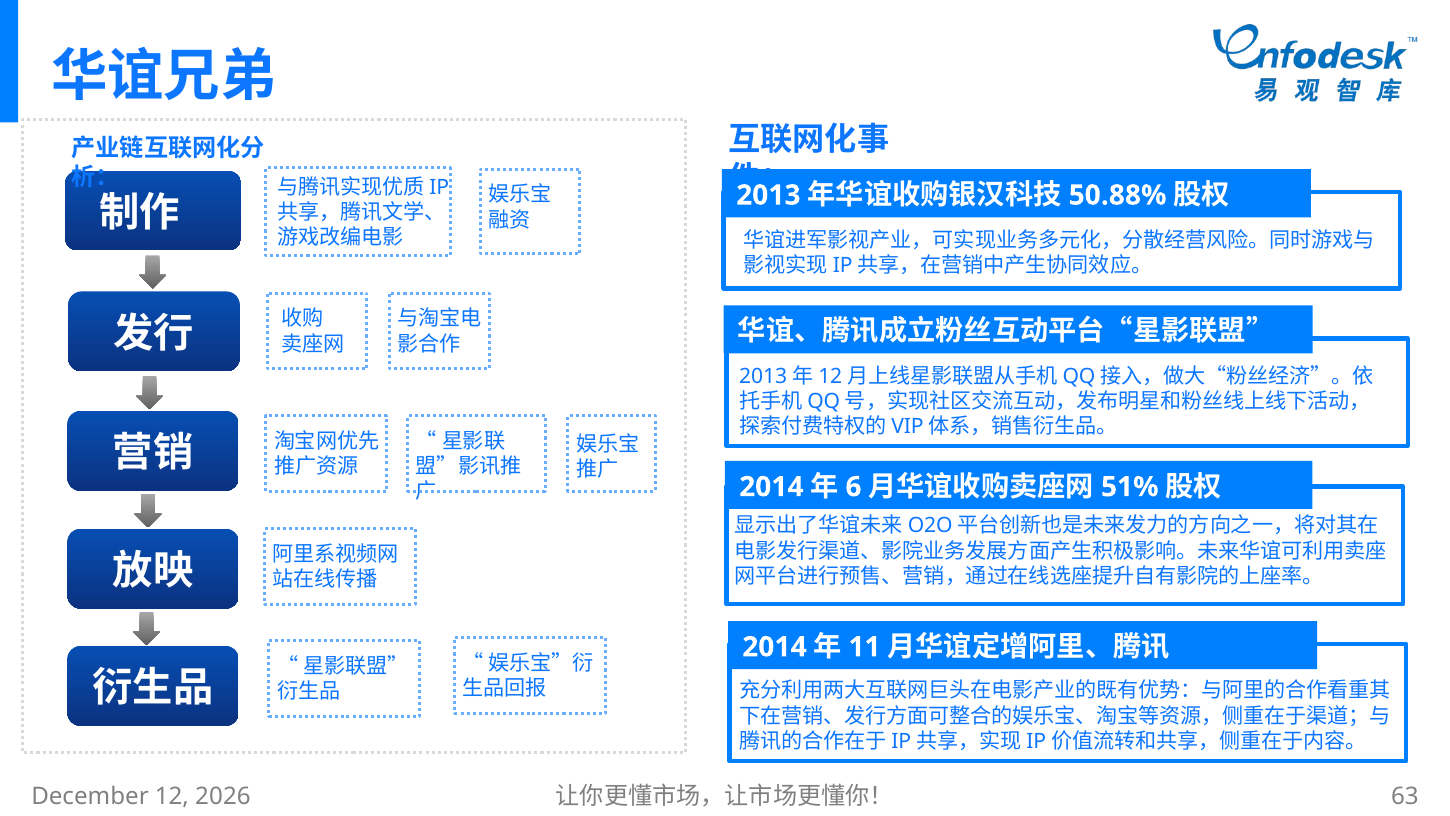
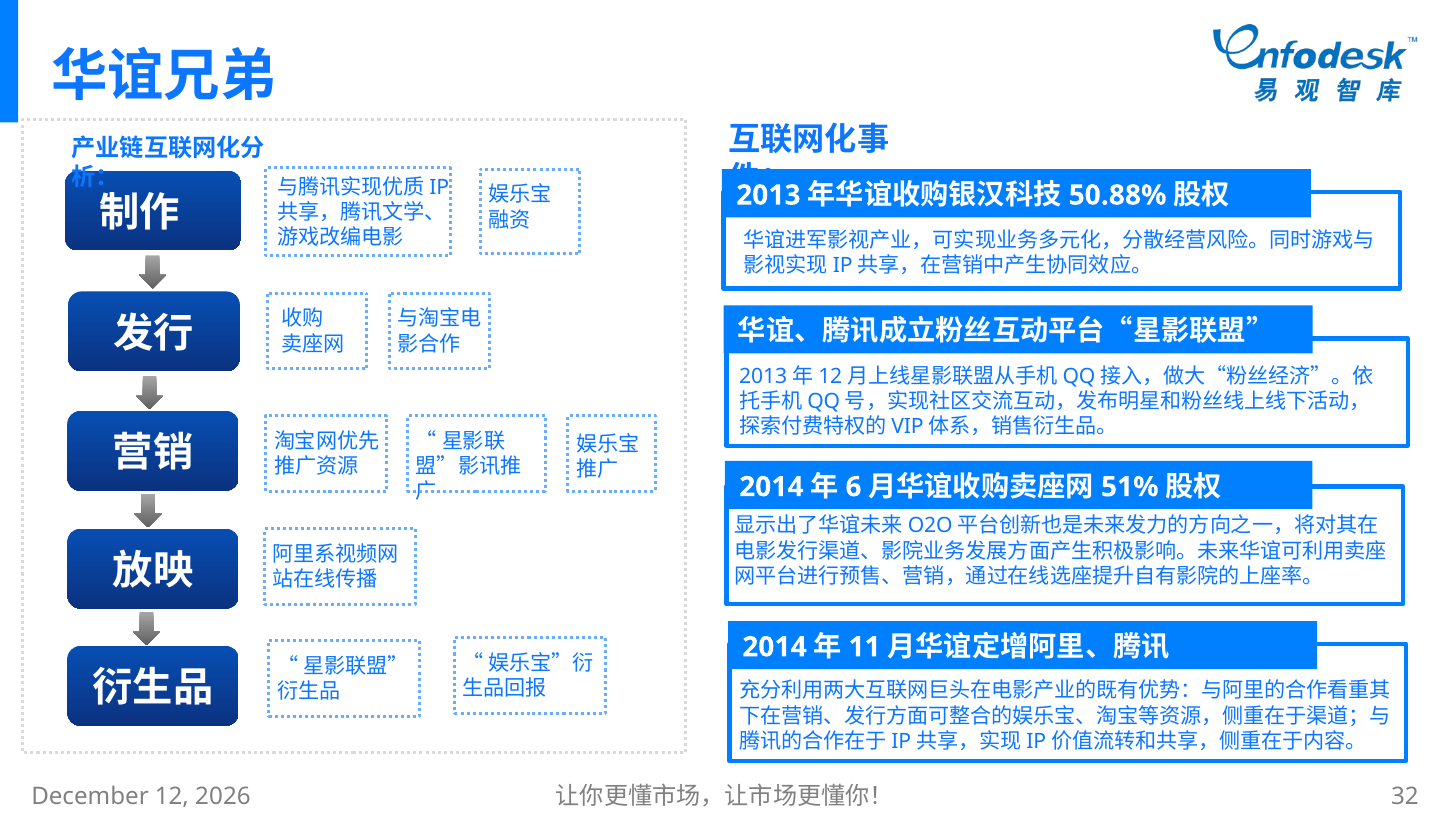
63: 63 -> 32 (1405, 796)
